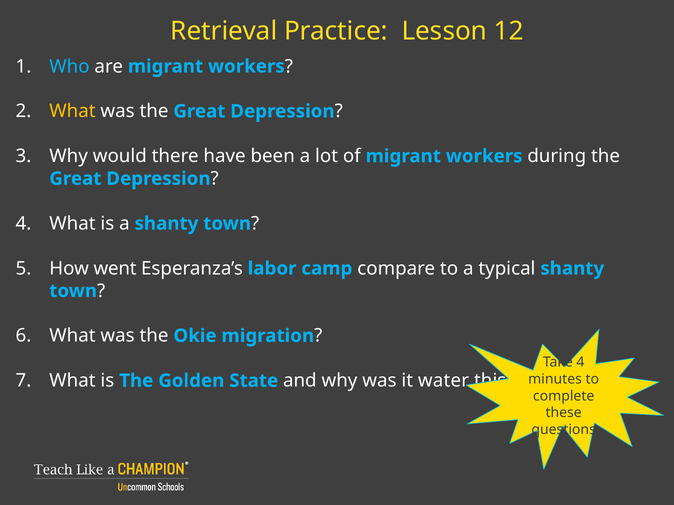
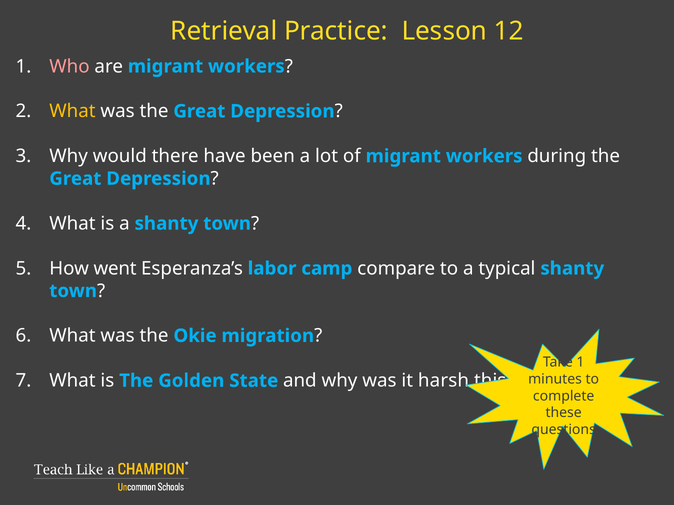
Who colour: light blue -> pink (69, 66)
Take 4: 4 -> 1 (580, 363)
water: water -> harsh (443, 381)
